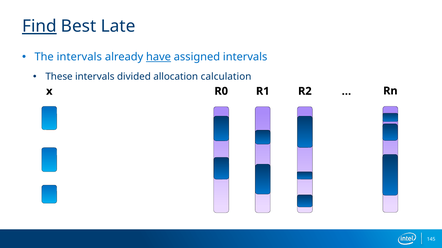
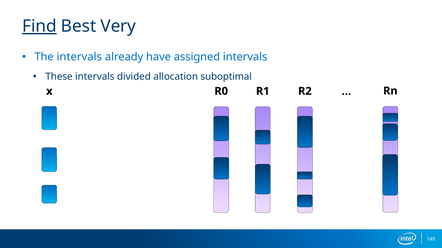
Late: Late -> Very (118, 26)
have underline: present -> none (158, 57)
calculation: calculation -> suboptimal (226, 77)
